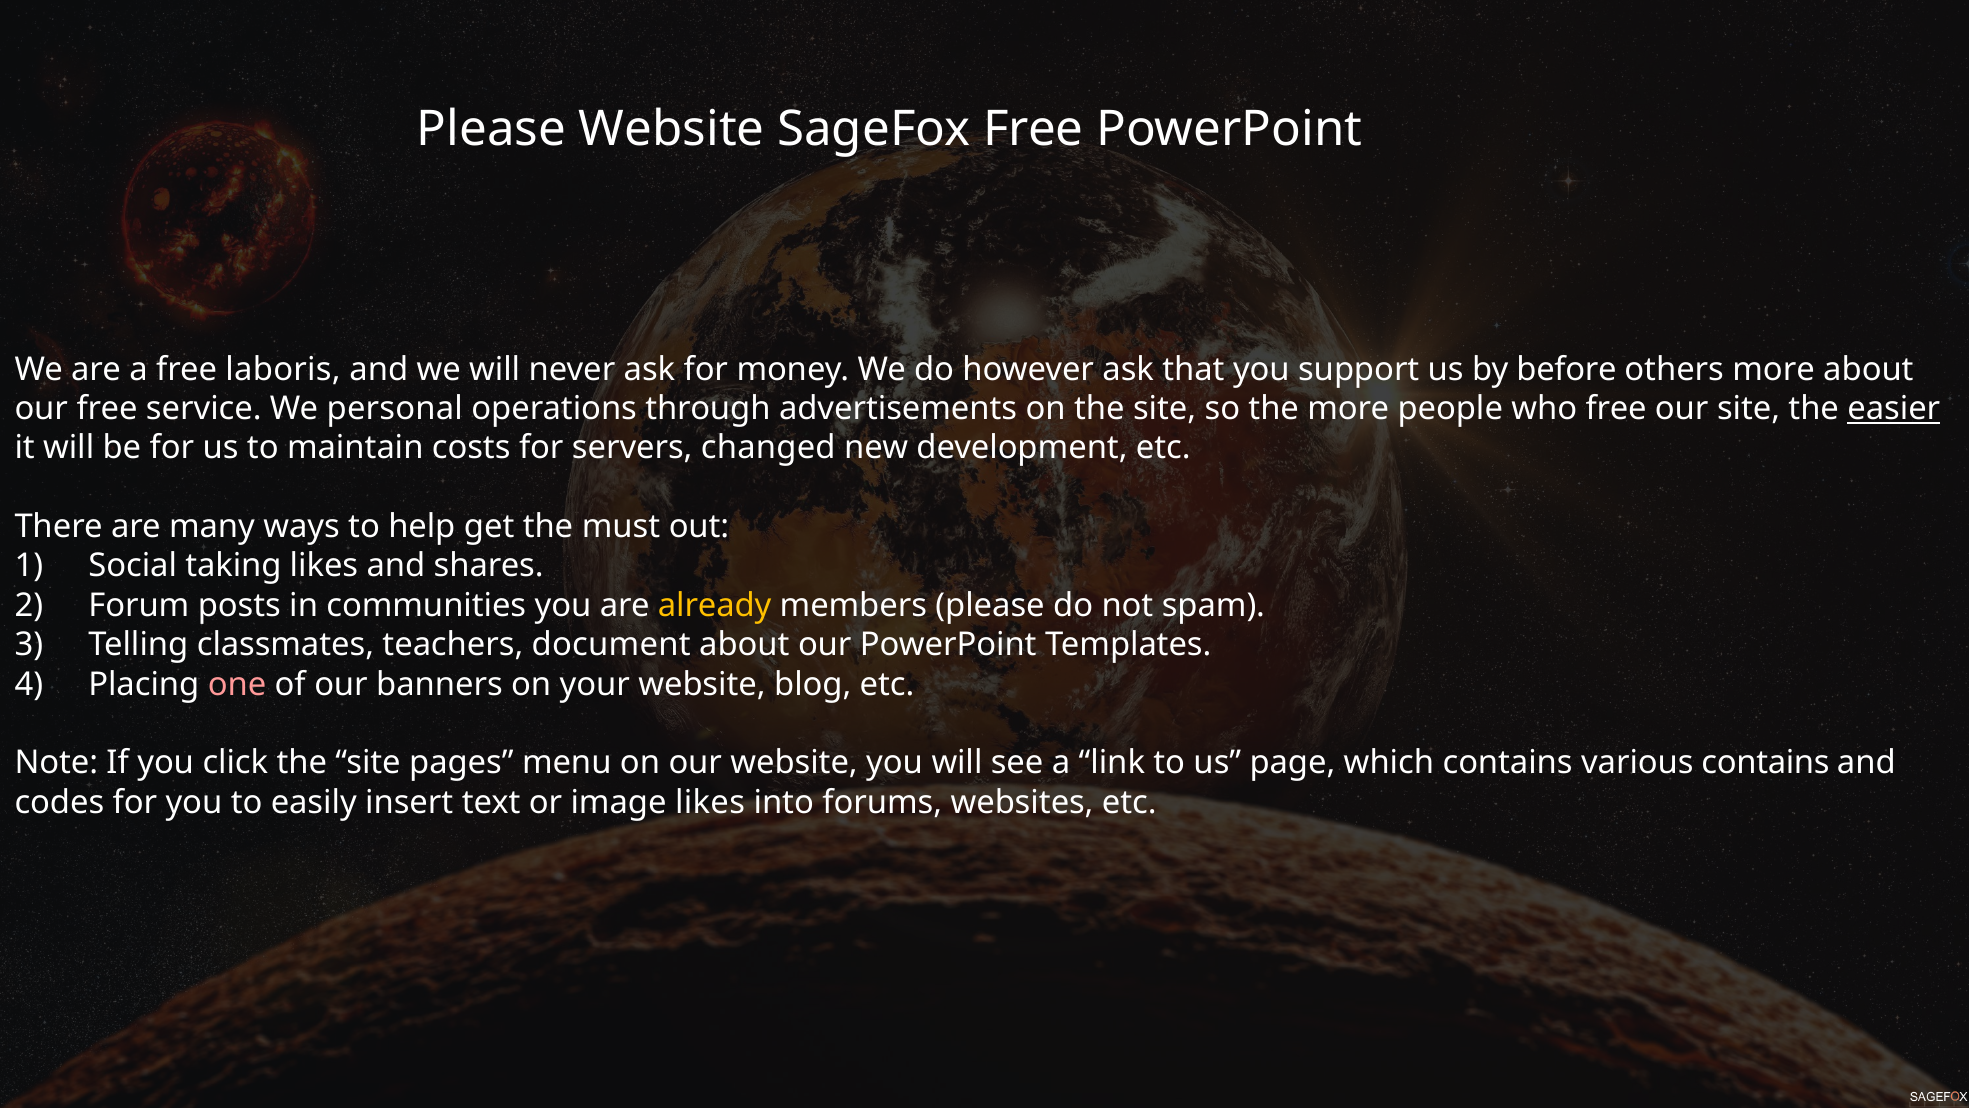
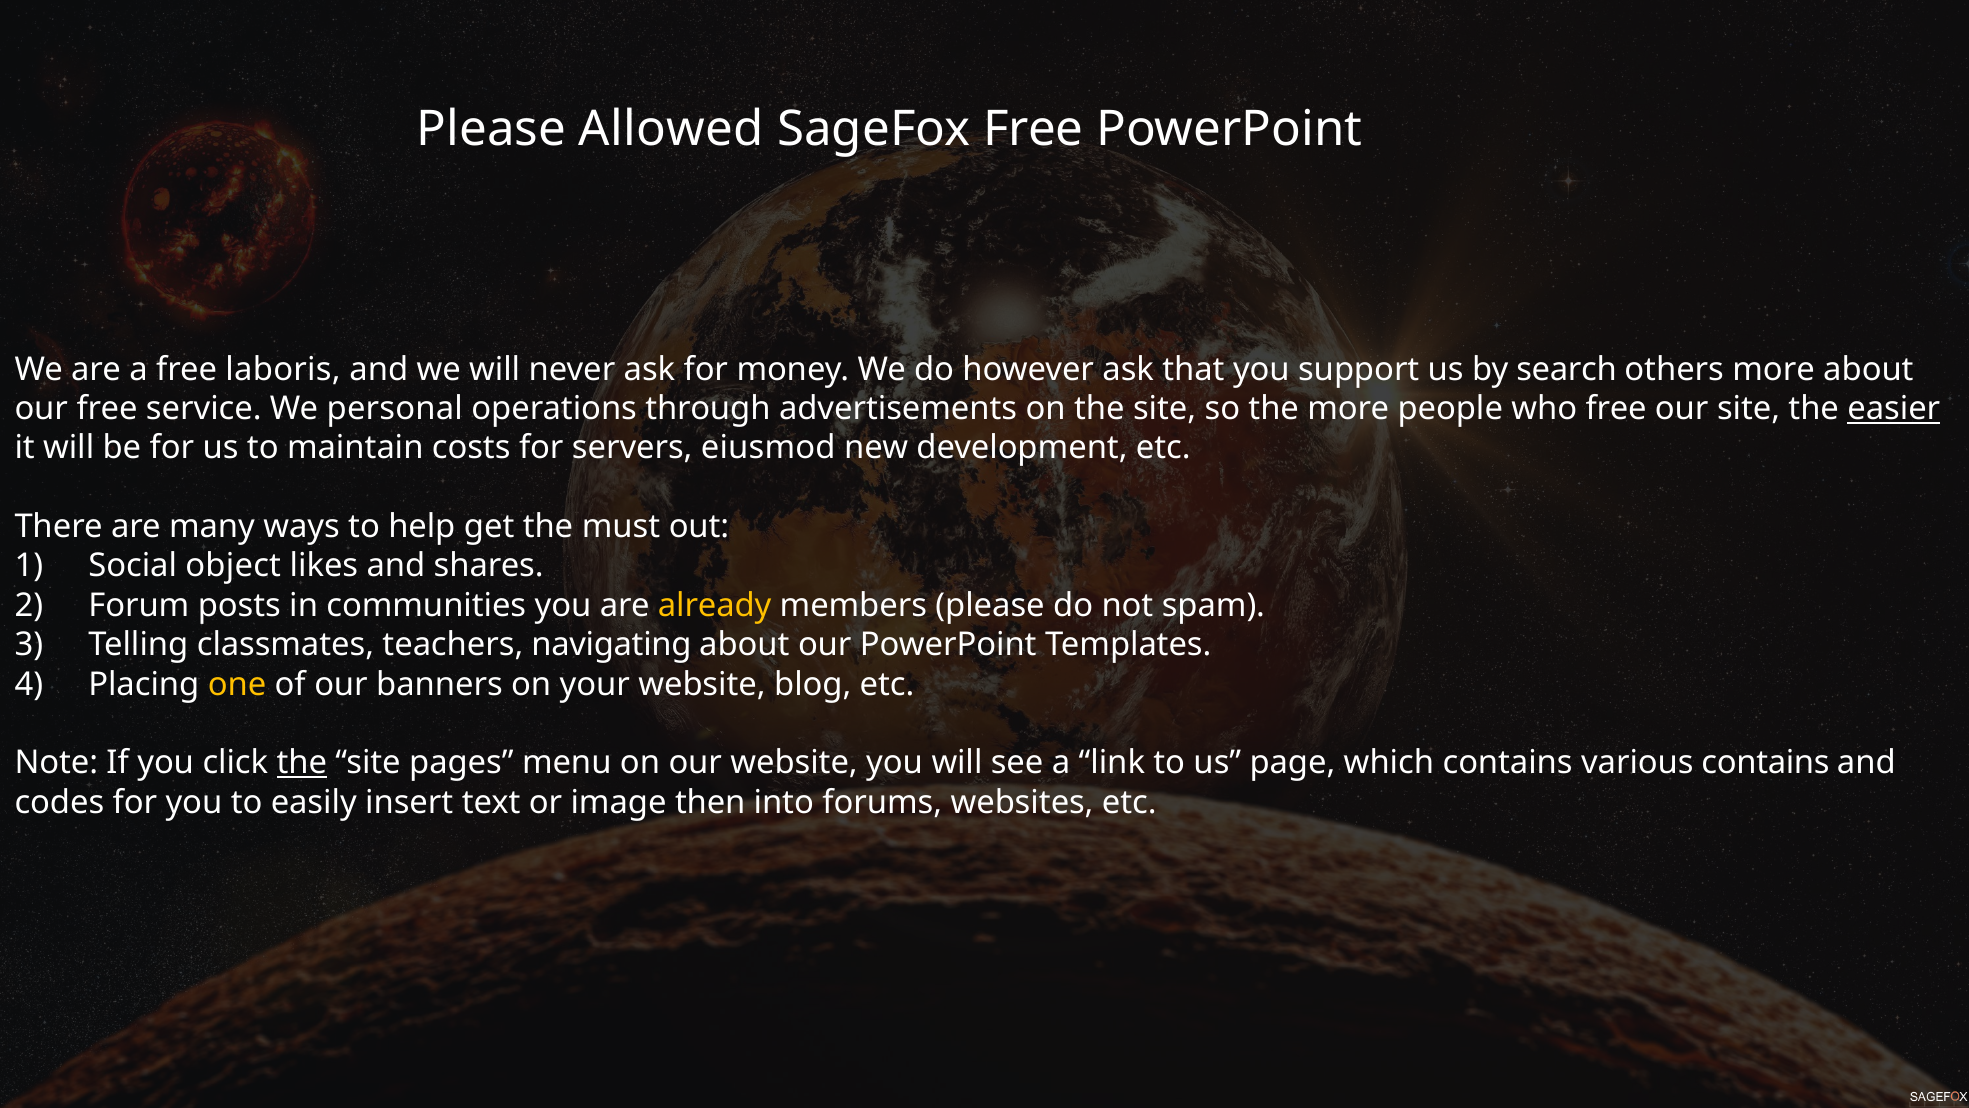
Please Website: Website -> Allowed (672, 129)
before: before -> search (1567, 369)
changed: changed -> eiusmod (768, 448)
taking: taking -> object (233, 566)
document: document -> navigating (611, 645)
one colour: pink -> yellow (237, 684)
the underline: none -> present (302, 763)
image likes: likes -> then (710, 802)
